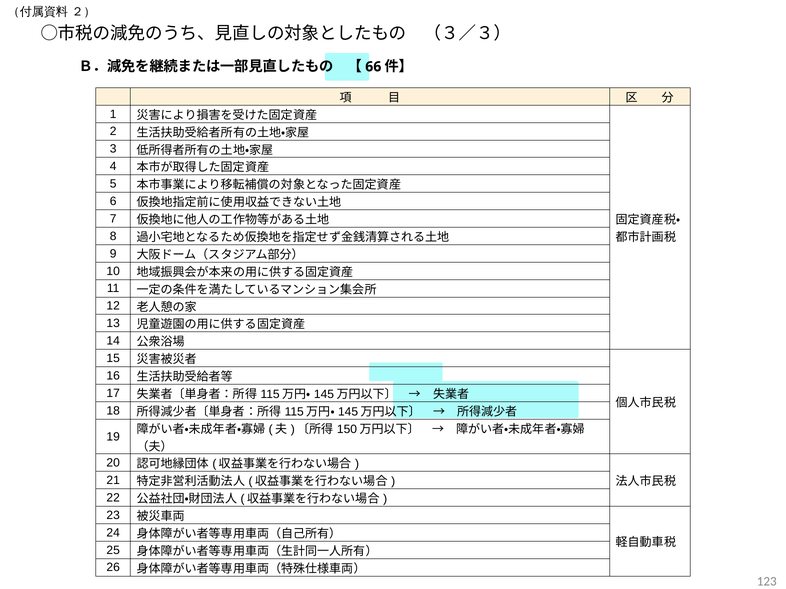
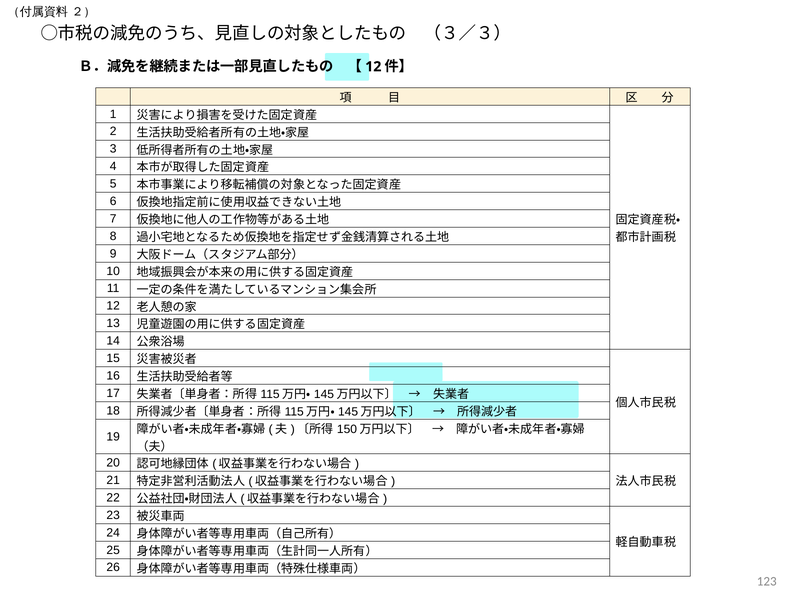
66: 66 -> 12 (373, 67)
